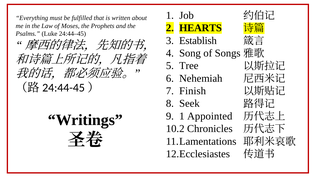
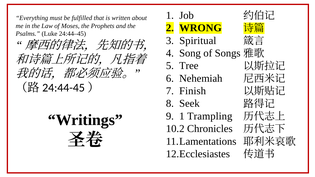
HEARTS: HEARTS -> WRONG (200, 28)
Establish: Establish -> Spiritual (198, 41)
Appointed: Appointed -> Trampling (210, 116)
